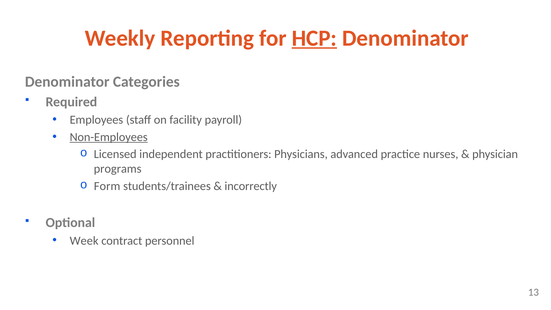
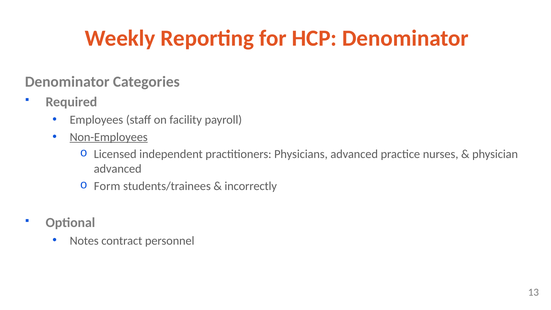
HCP underline: present -> none (314, 38)
programs: programs -> advanced (118, 169)
Week: Week -> Notes (84, 241)
